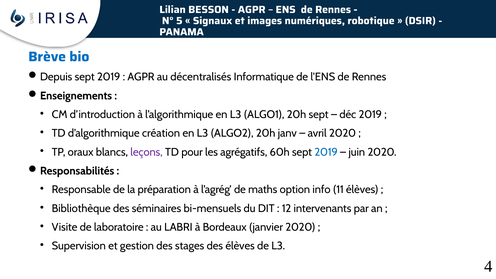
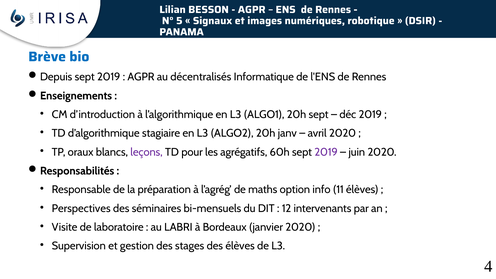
création: création -> stagiaire (161, 133)
2019 colour: blue -> purple (326, 152)
Bibliothèque: Bibliothèque -> Perspectives (81, 208)
